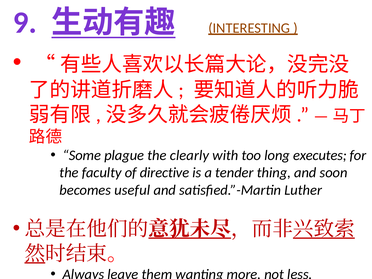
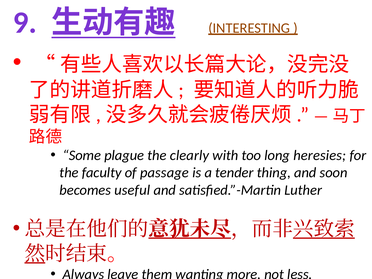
executes: executes -> heresies (320, 155)
directive: directive -> passage (164, 173)
